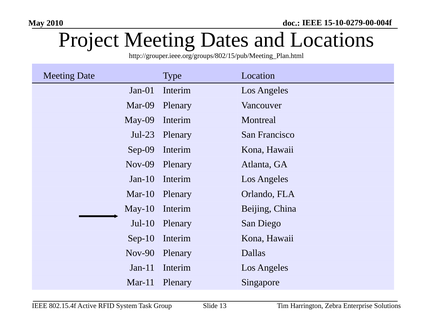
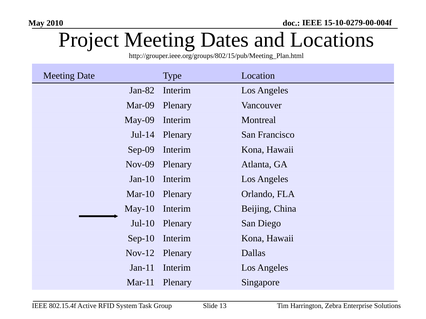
Jan-01: Jan-01 -> Jan-82 (142, 91)
Jul-23: Jul-23 -> Jul-14 (143, 135)
Nov-90: Nov-90 -> Nov-12 (140, 253)
